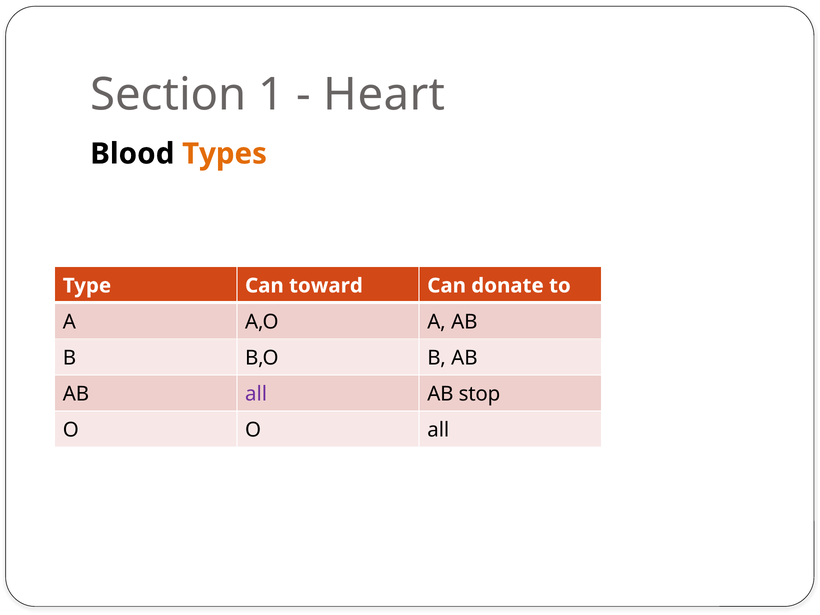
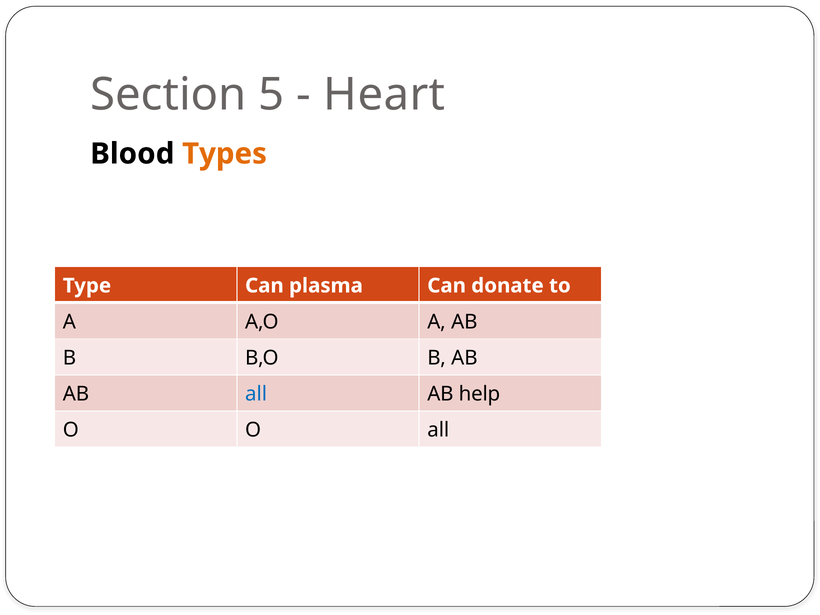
1: 1 -> 5 (271, 95)
toward: toward -> plasma (326, 286)
all colour: purple -> blue (256, 394)
stop: stop -> help (479, 394)
